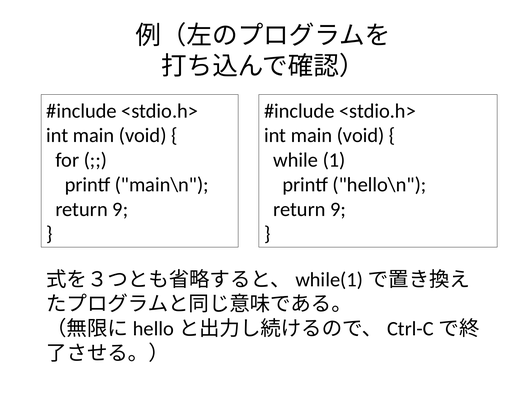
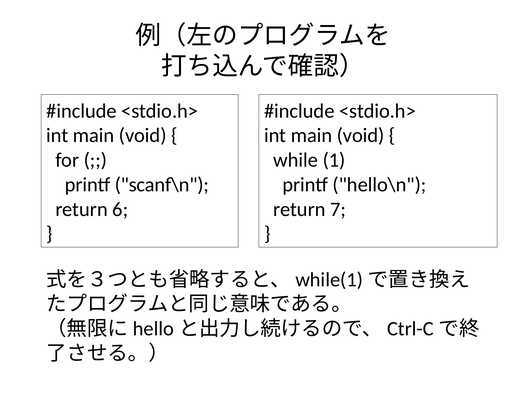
main\n: main\n -> scanf\n (162, 184)
9: 9 -> 6 (120, 209)
9: 9 -> 7 (338, 209)
